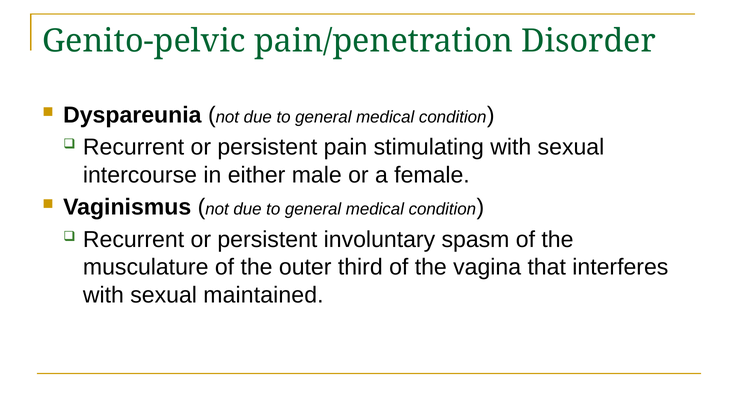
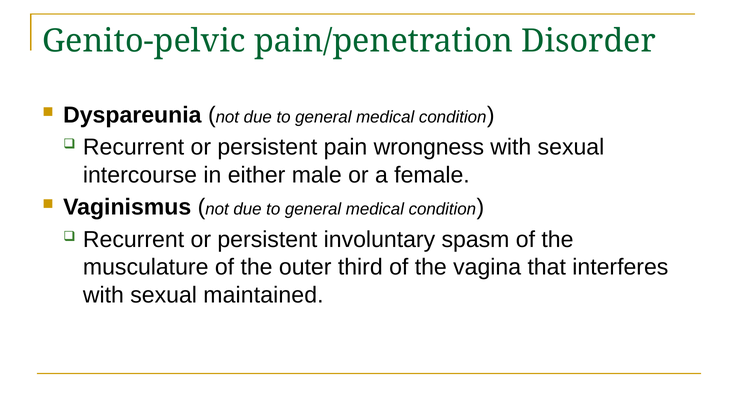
stimulating: stimulating -> wrongness (429, 147)
